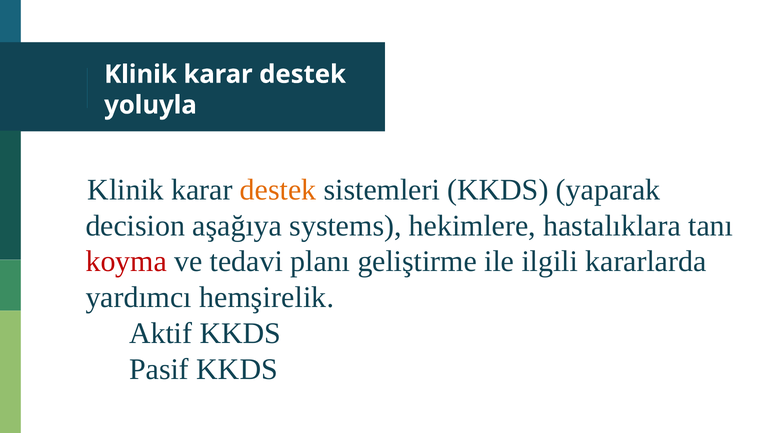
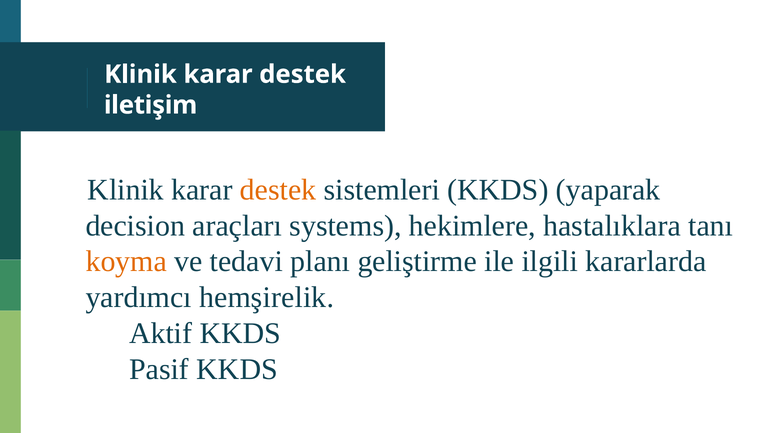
yoluyla: yoluyla -> iletişim (151, 105)
aşağıya: aşağıya -> araçları (237, 226)
koyma colour: red -> orange (126, 262)
